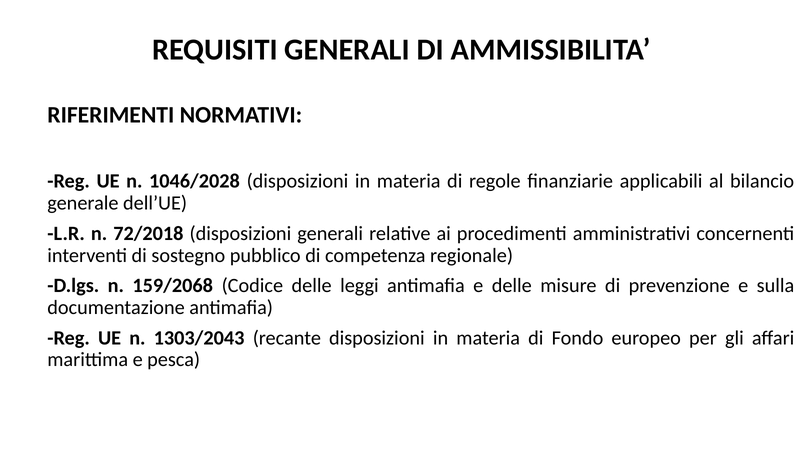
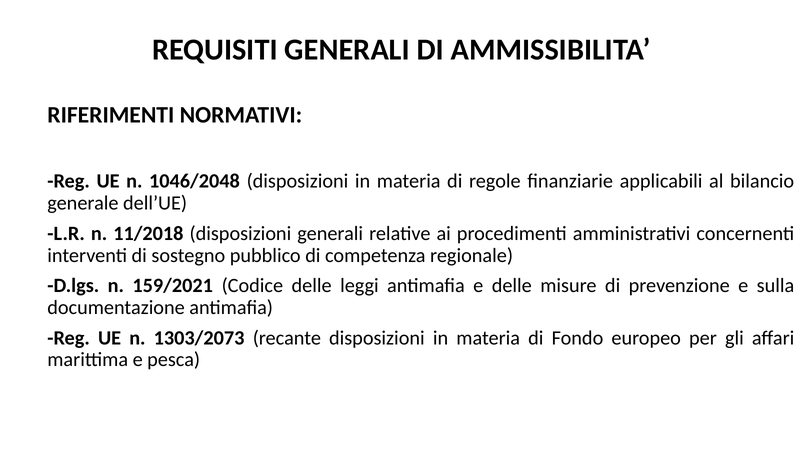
1046/2028: 1046/2028 -> 1046/2048 (194, 181)
72/2018: 72/2018 -> 11/2018 (148, 233)
159/2068: 159/2068 -> 159/2021 (173, 285)
1303/2043: 1303/2043 -> 1303/2073 (199, 338)
